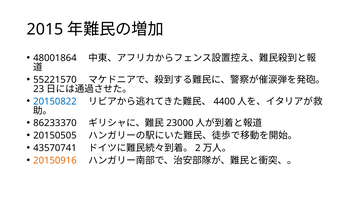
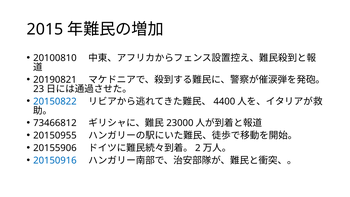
48001864: 48001864 -> 20100810 (55, 58)
55221570: 55221570 -> 20190821 (55, 80)
86233370: 86233370 -> 73466812 (55, 123)
20150505: 20150505 -> 20150955 (55, 136)
43570741: 43570741 -> 20155906 (55, 148)
20150916 colour: orange -> blue (55, 160)
